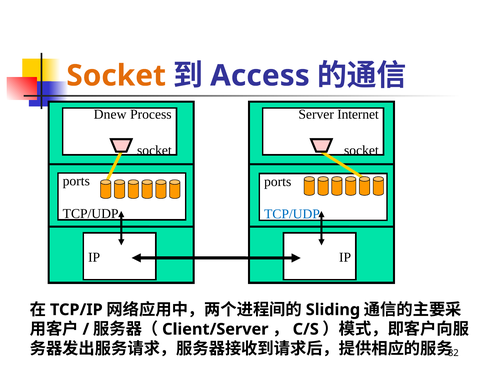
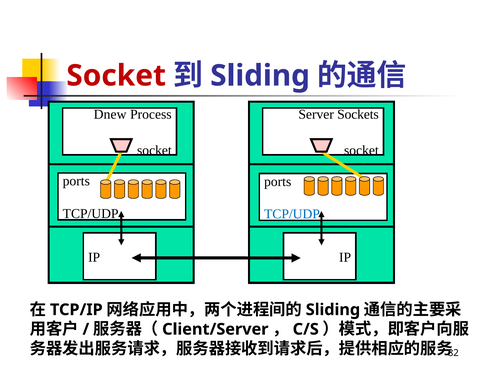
Socket colour: orange -> red (116, 76)
Access: Access -> Sliding (260, 76)
Internet: Internet -> Sockets (358, 114)
